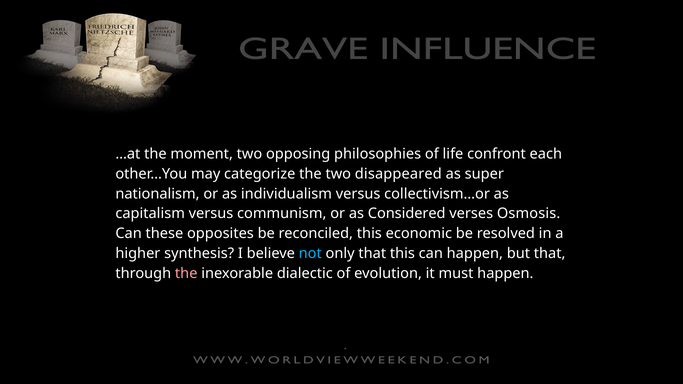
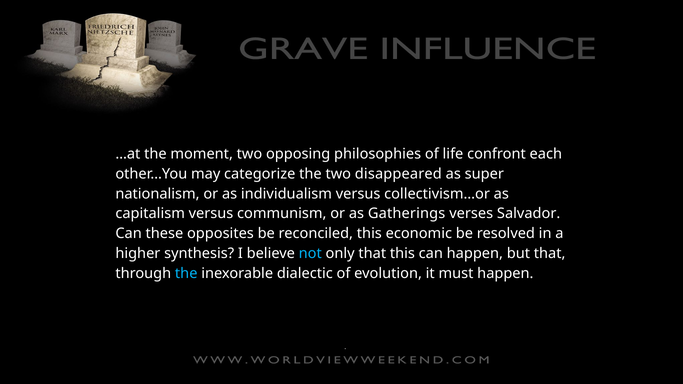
Considered: Considered -> Gatherings (407, 214)
Osmosis: Osmosis -> Salvador (529, 214)
the colour: pink -> light blue (186, 273)
